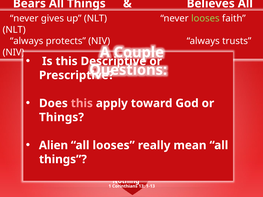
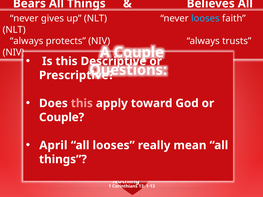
looses colour: light green -> light blue (205, 18)
Things: Things -> Couple (62, 117)
Alien: Alien -> April (53, 145)
